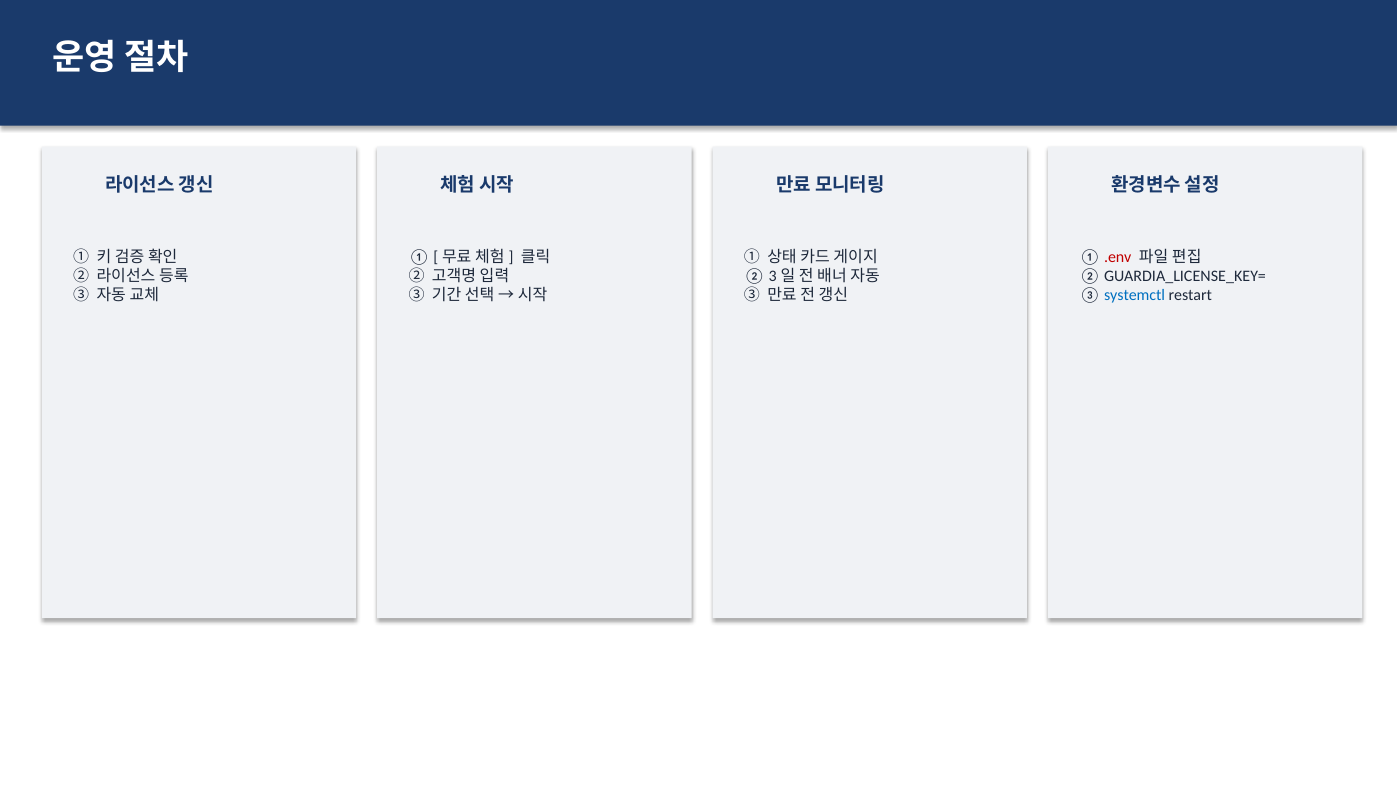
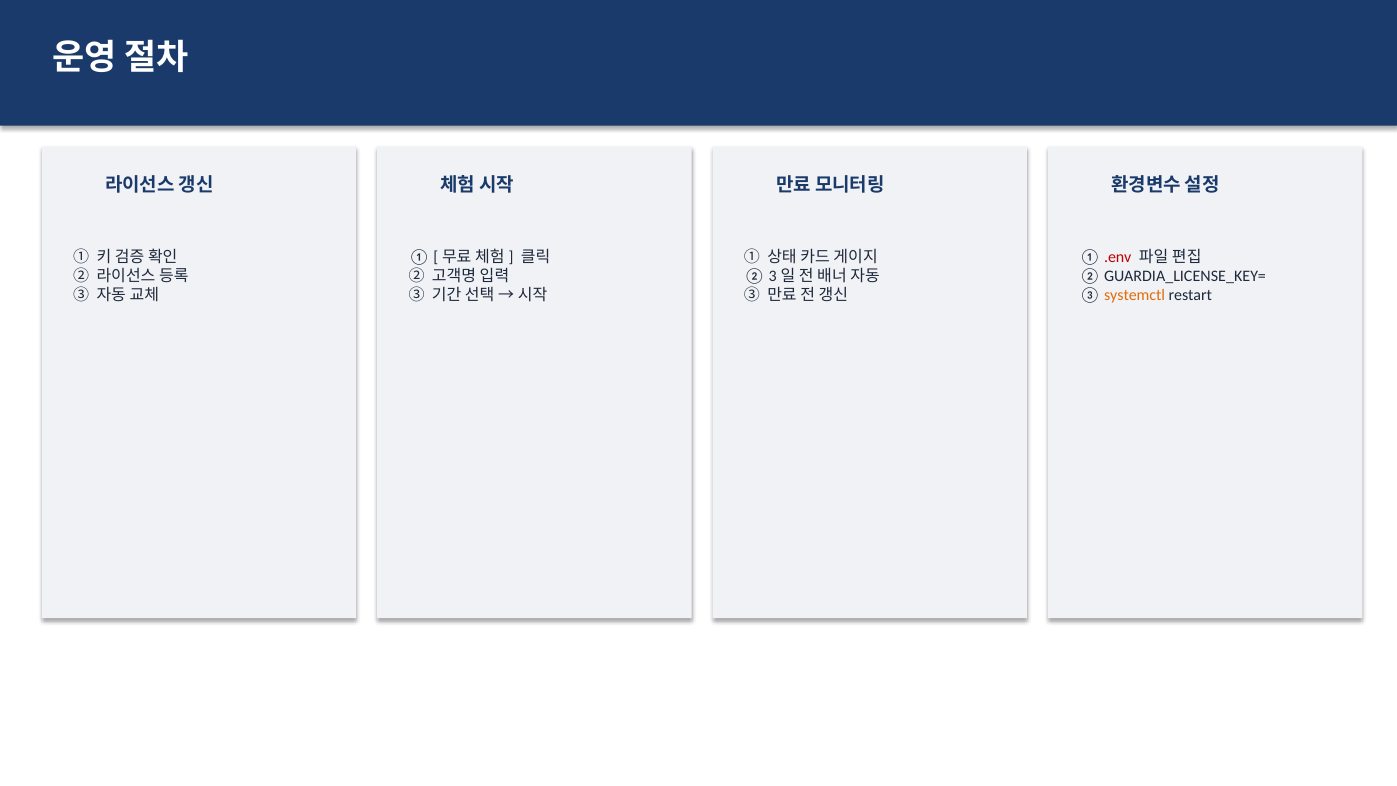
systemctl colour: blue -> orange (1135, 295)
